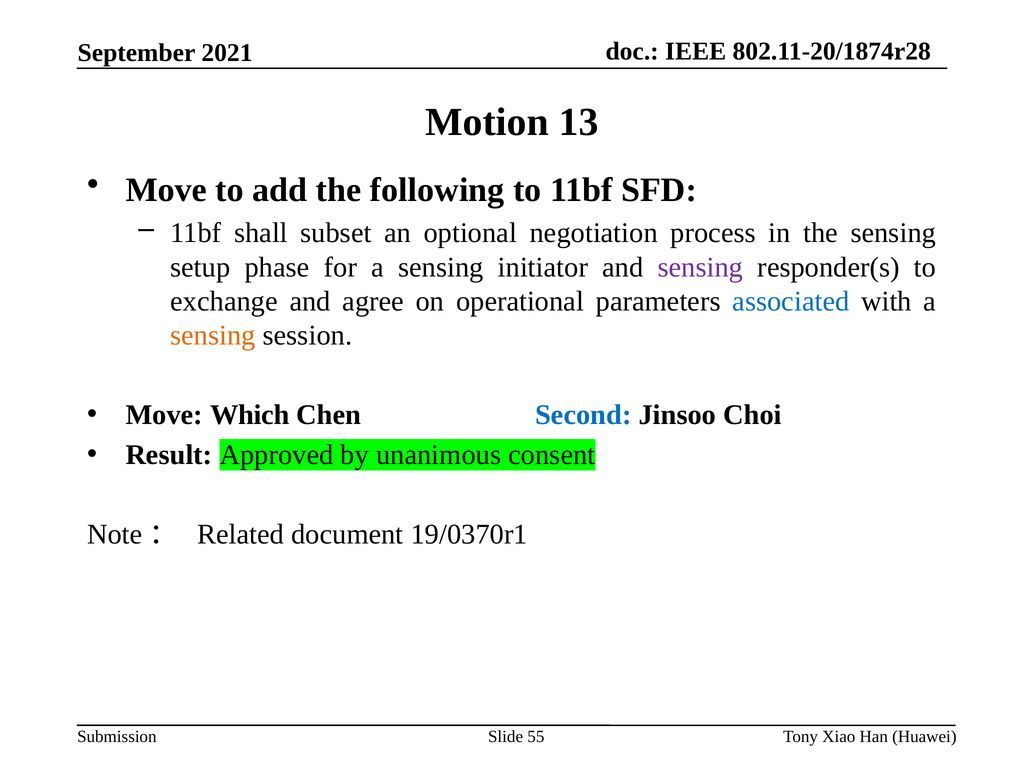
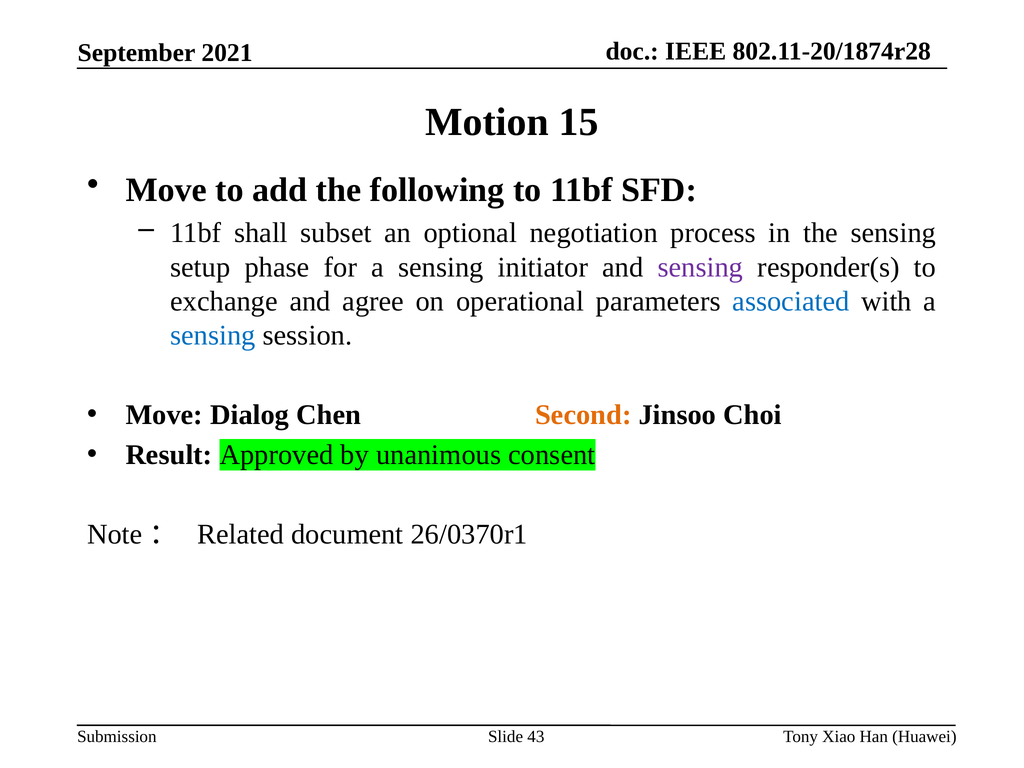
13: 13 -> 15 (579, 122)
sensing colour: orange -> blue (213, 335)
Which: Which -> Dialog (250, 415)
Second colour: blue -> orange (583, 415)
19/0370r1: 19/0370r1 -> 26/0370r1 (469, 535)
55: 55 -> 43 (536, 737)
